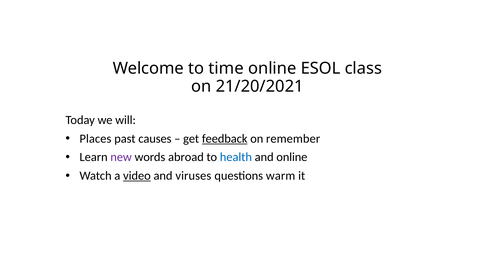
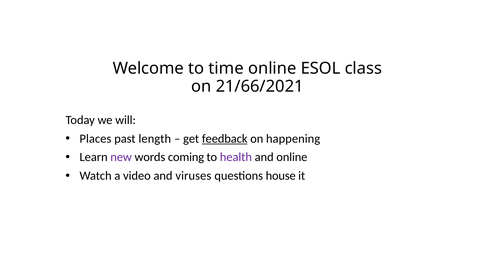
21/20/2021: 21/20/2021 -> 21/66/2021 (260, 86)
causes: causes -> length (155, 138)
remember: remember -> happening (293, 138)
abroad: abroad -> coming (186, 157)
health colour: blue -> purple (236, 157)
video underline: present -> none (137, 175)
warm: warm -> house (281, 175)
